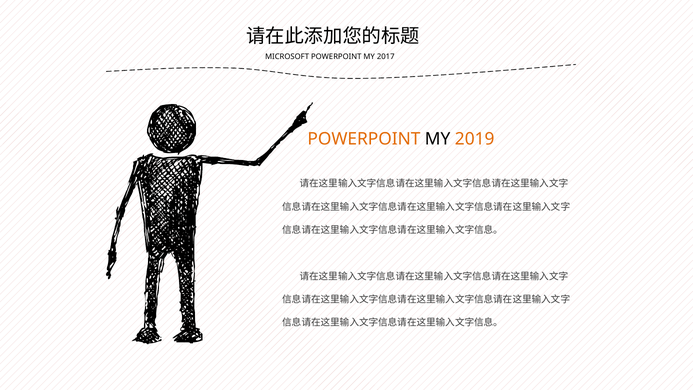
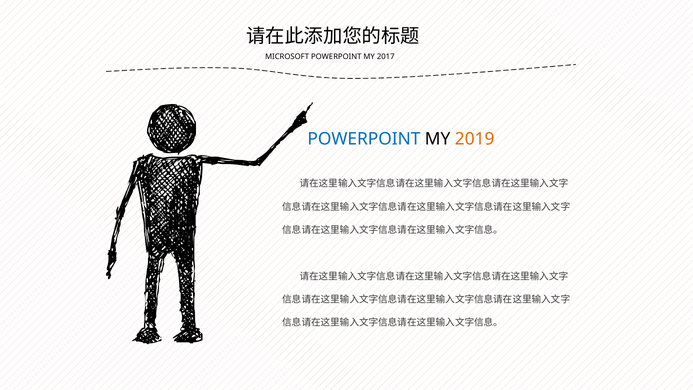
POWERPOINT colour: orange -> blue (364, 139)
